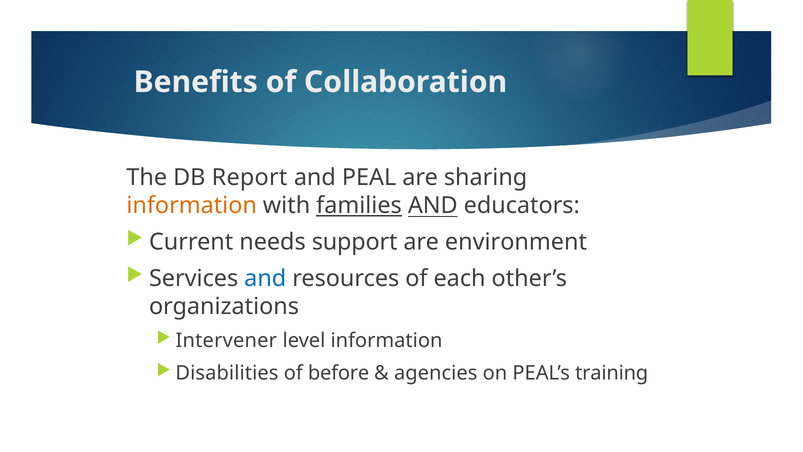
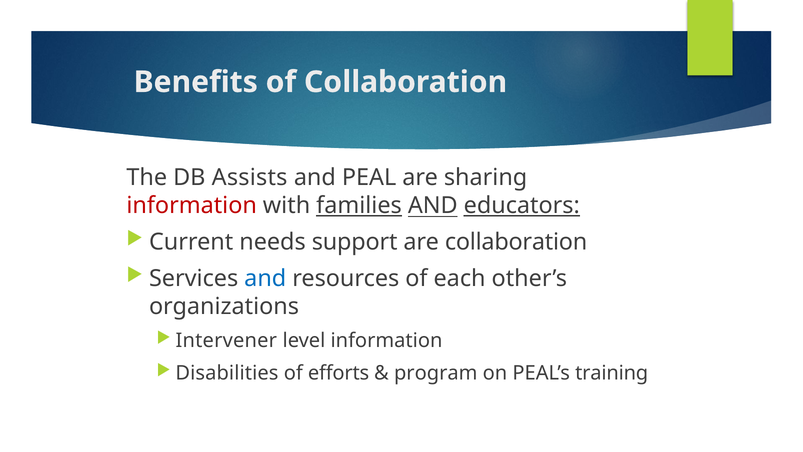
Report: Report -> Assists (250, 177)
information colour: orange -> red (192, 205)
educators underline: none -> present (522, 205)
are environment: environment -> collaboration (516, 242)
before: before -> efforts (339, 373)
agencies: agencies -> program (436, 373)
